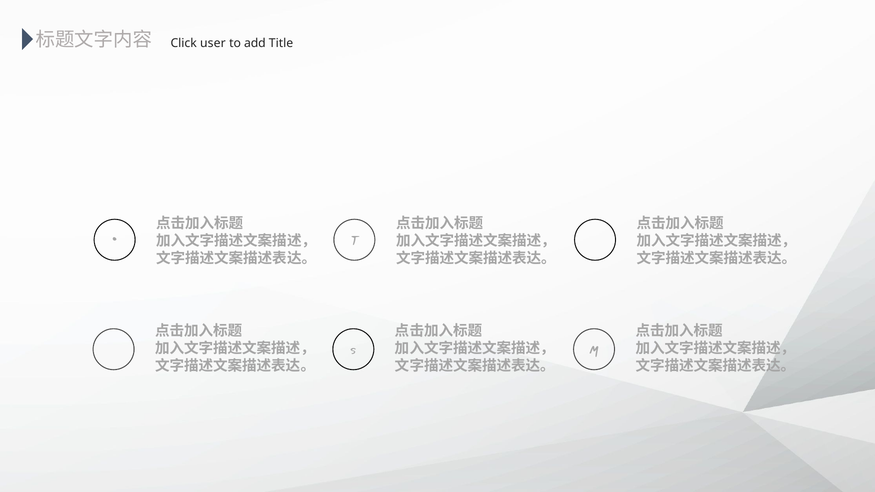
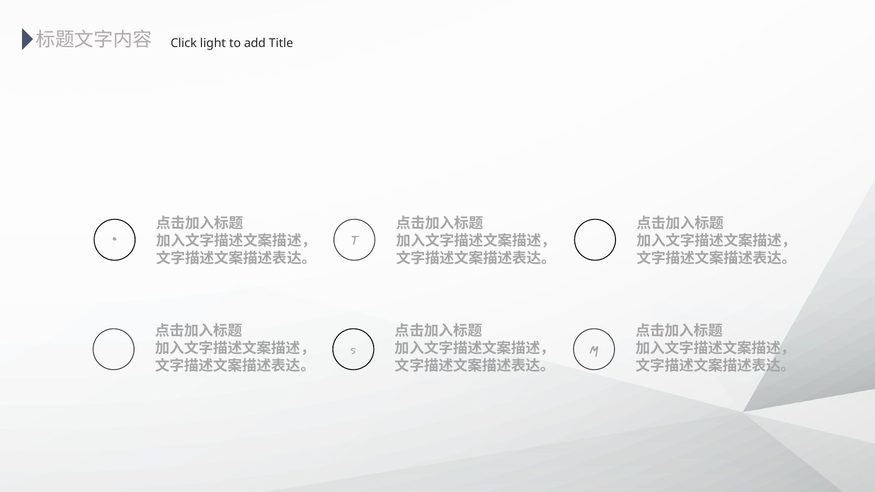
user: user -> light (213, 43)
